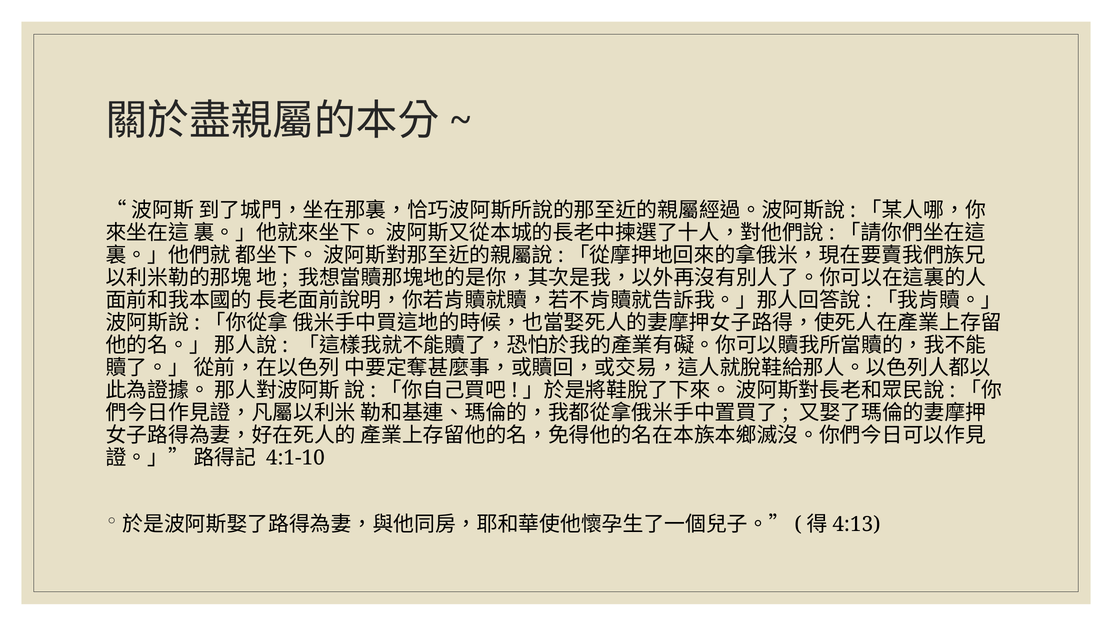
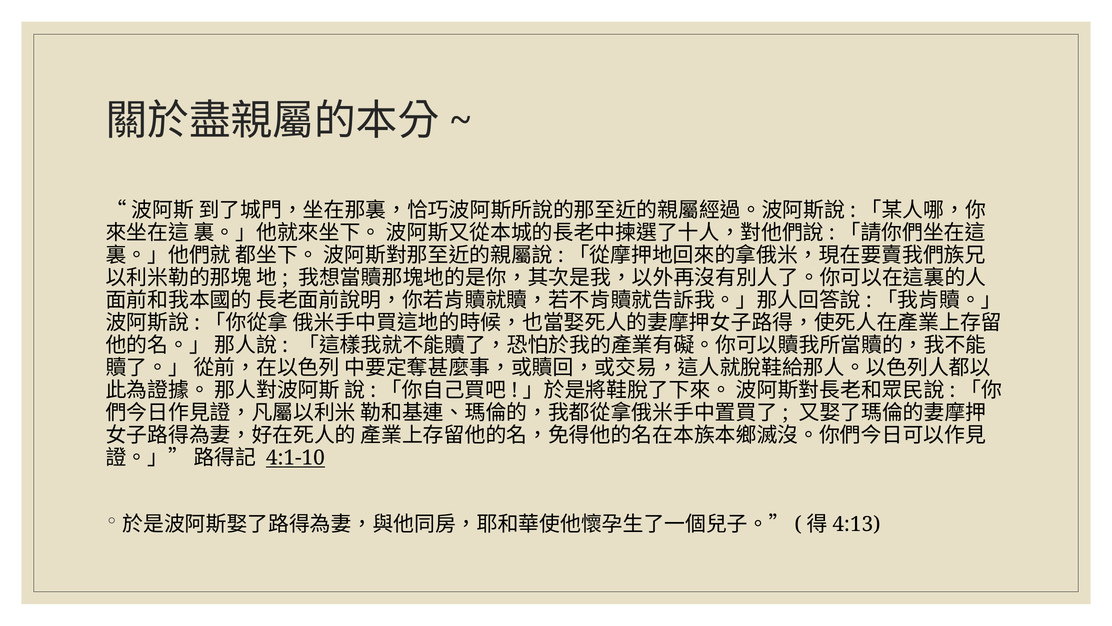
4:1-10 underline: none -> present (295, 458)
